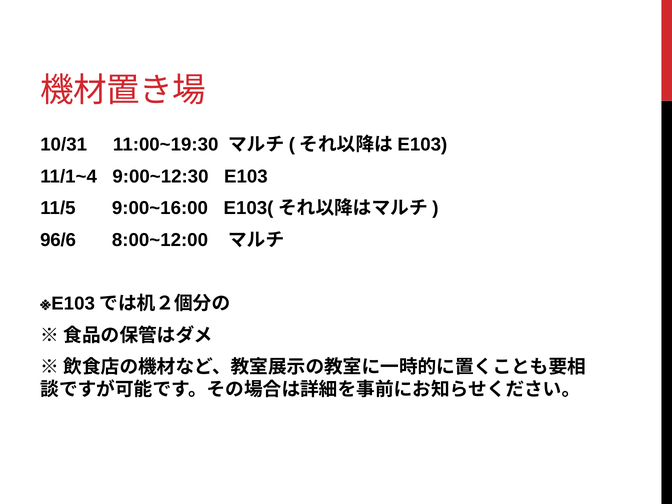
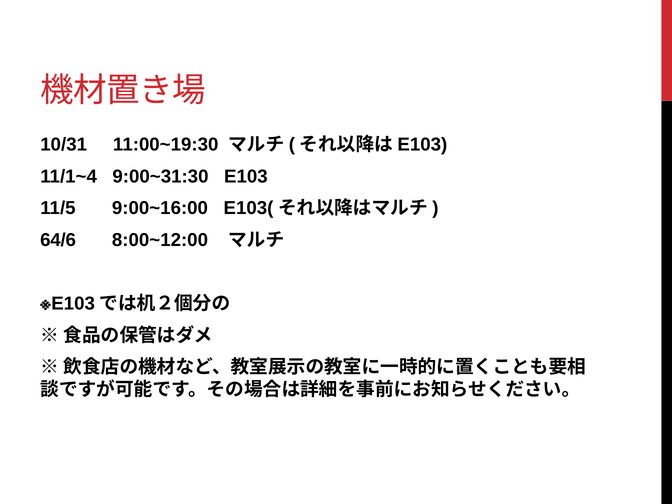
9:00~12:30: 9:00~12:30 -> 9:00~31:30 (160, 176)
96/6: 96/6 -> 64/6 (58, 240)
